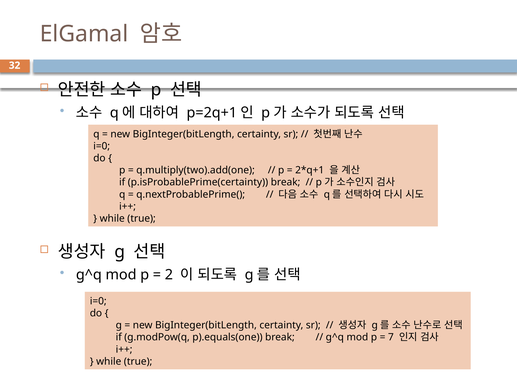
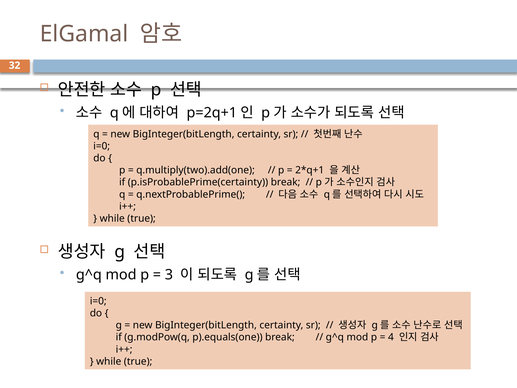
2: 2 -> 3 (169, 274)
7: 7 -> 4 (391, 337)
